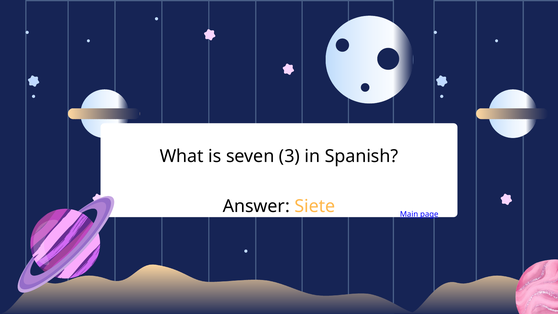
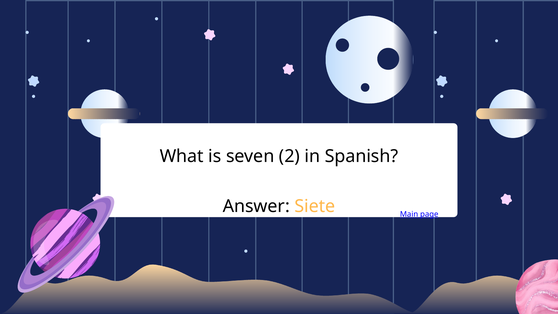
3: 3 -> 2 (289, 156)
